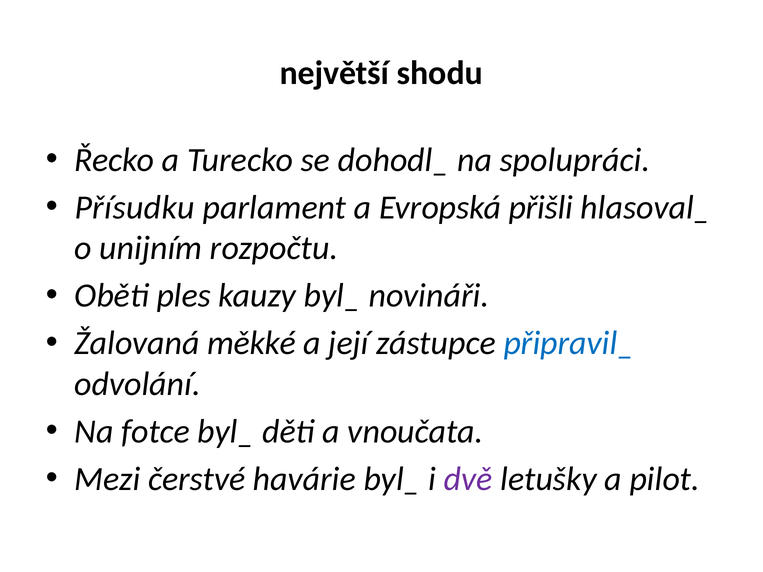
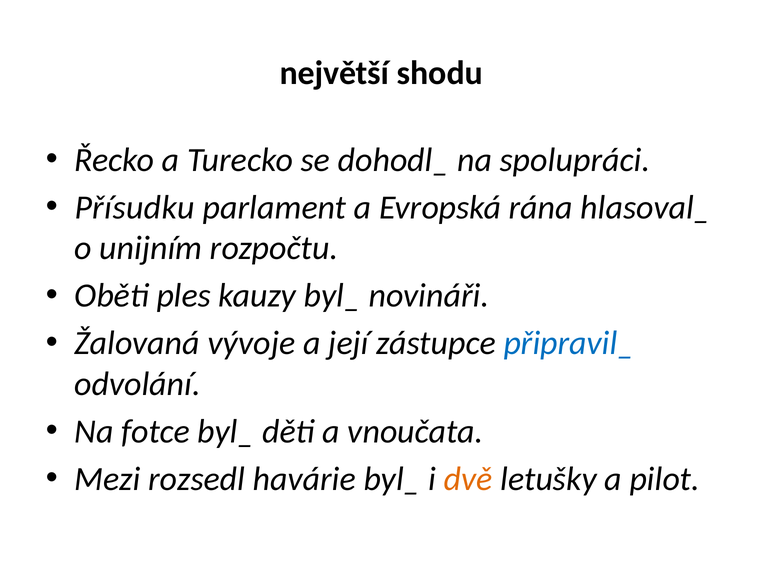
přišli: přišli -> rána (541, 208)
měkké: měkké -> vývoje (252, 343)
čerstvé: čerstvé -> rozsedl (197, 479)
dvě colour: purple -> orange (468, 479)
